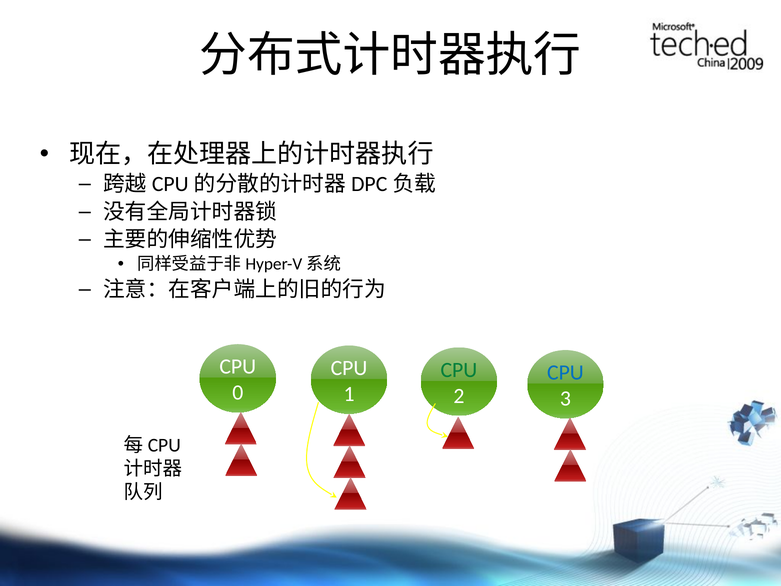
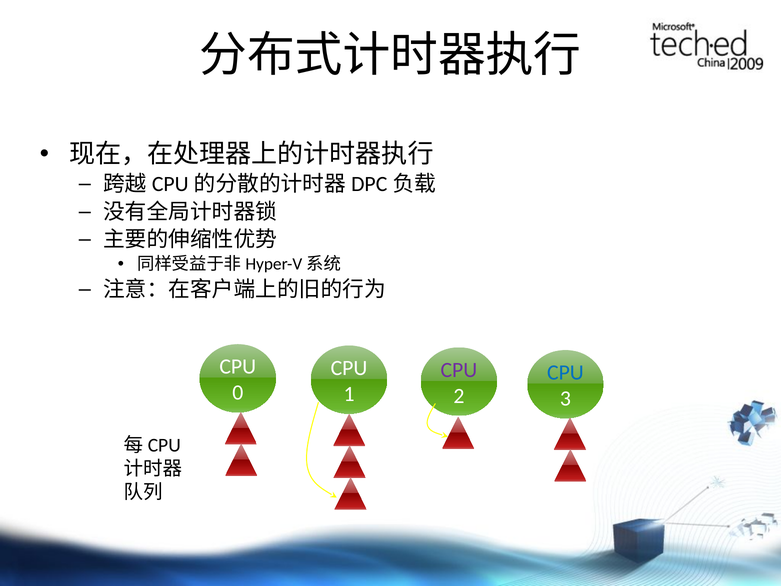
CPU colour: green -> purple (459, 370)
